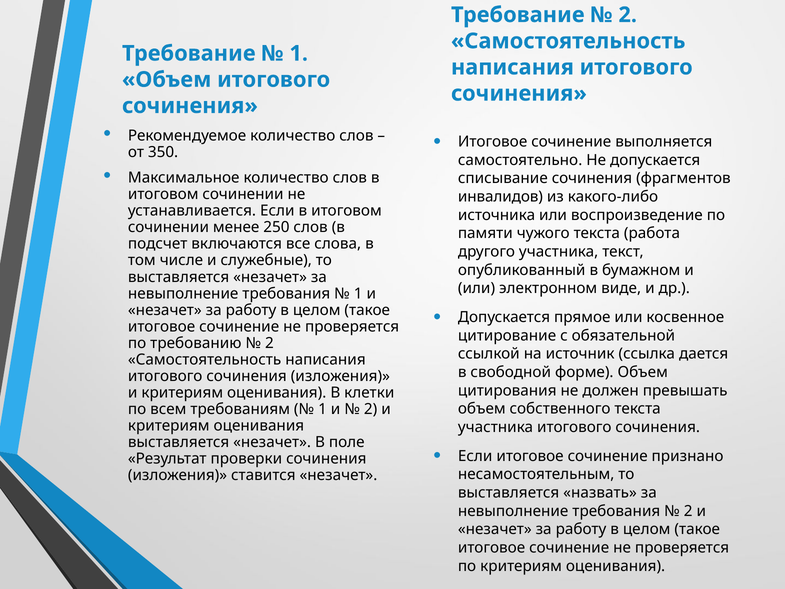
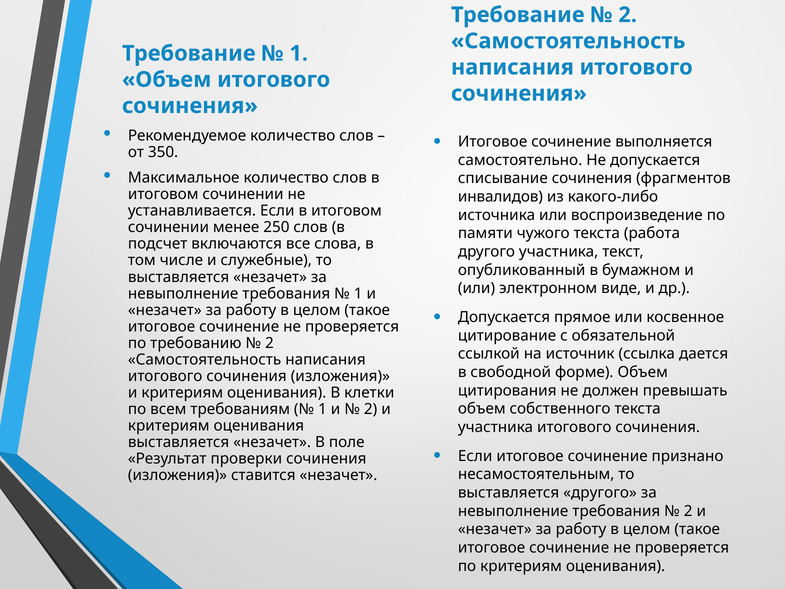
выставляется назвать: назвать -> другого (600, 492)
